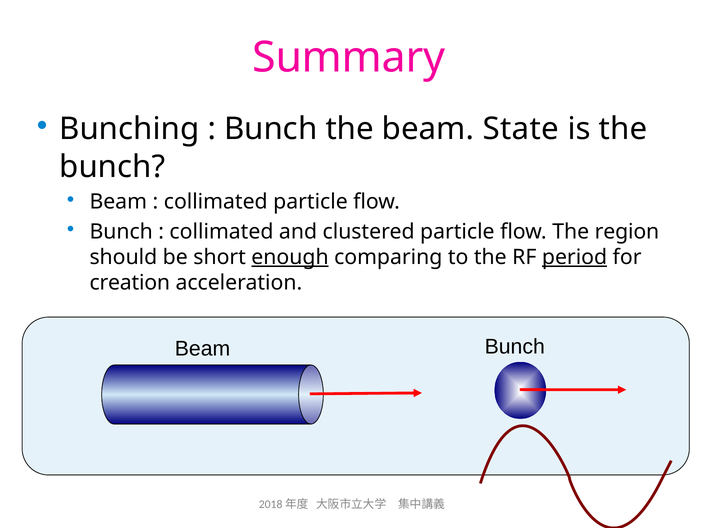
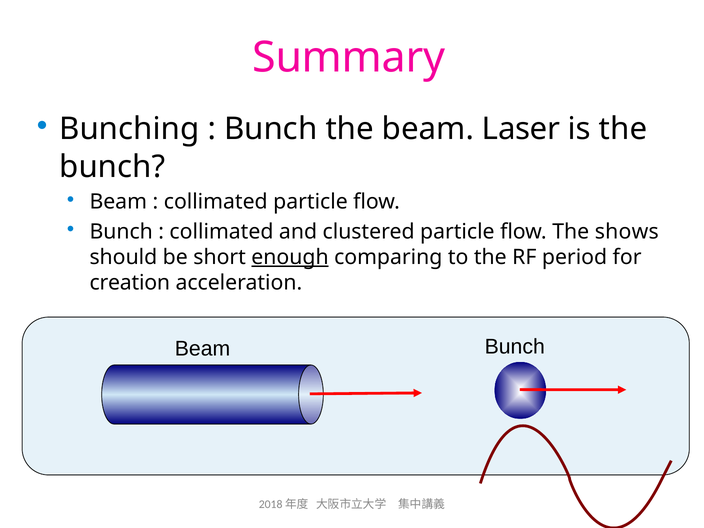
State: State -> Laser (521, 129)
region: region -> shows (627, 232)
period underline: present -> none (575, 257)
